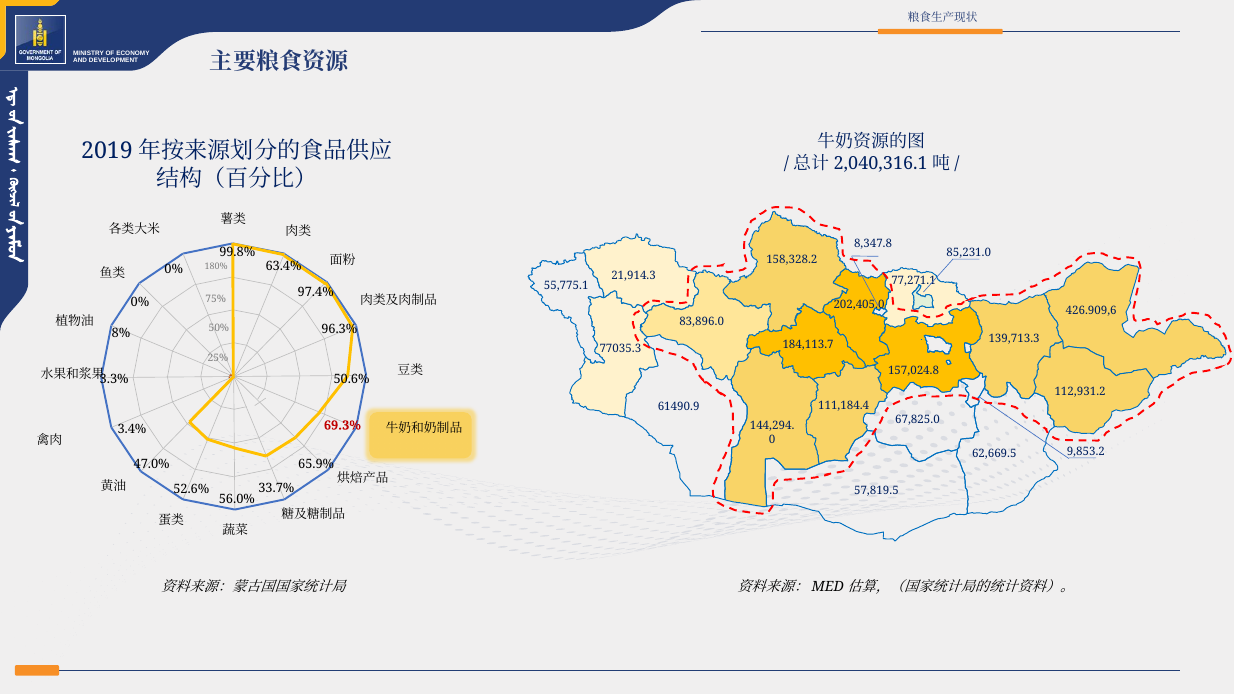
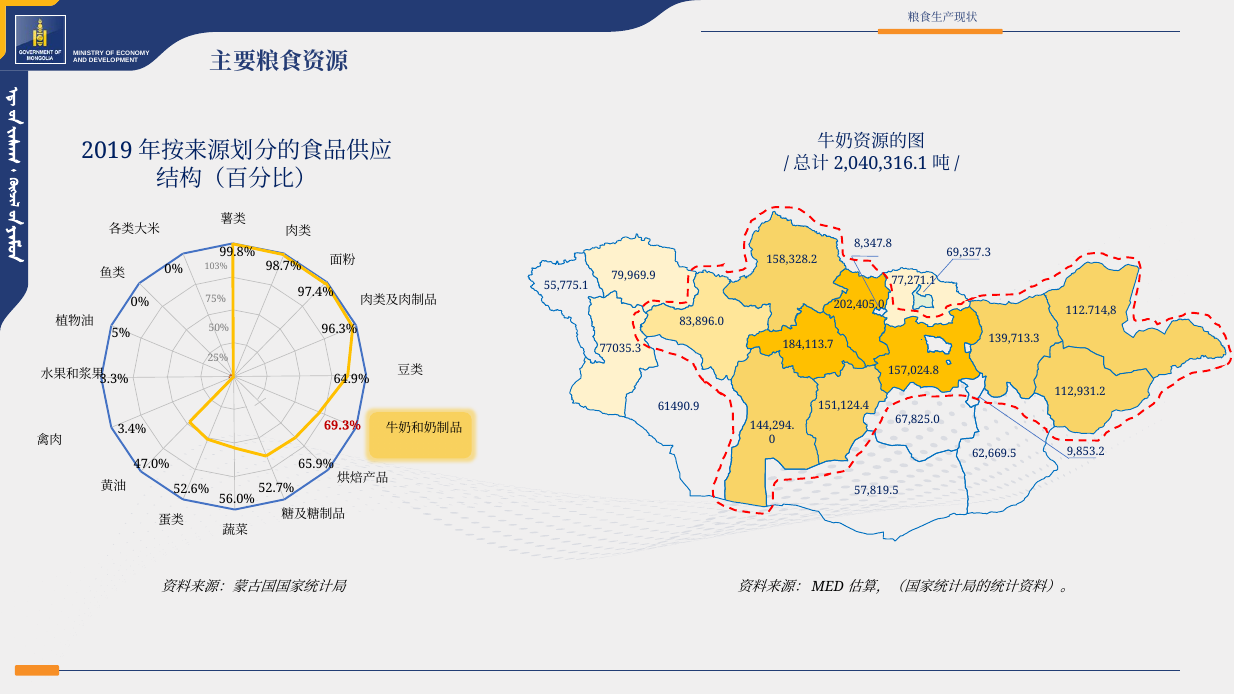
85,231.0: 85,231.0 -> 69,357.3 (969, 253)
63.4%: 63.4% -> 98.7% (284, 267)
180%: 180% -> 103% (216, 267)
21,914.3: 21,914.3 -> 79,969.9 (634, 275)
426.909,6: 426.909,6 -> 112.714,8 (1091, 310)
8%: 8% -> 5% (121, 334)
50.6%: 50.6% -> 64.9% (352, 379)
111,184.4: 111,184.4 -> 151,124.4 (844, 406)
33.7%: 33.7% -> 52.7% (276, 488)
